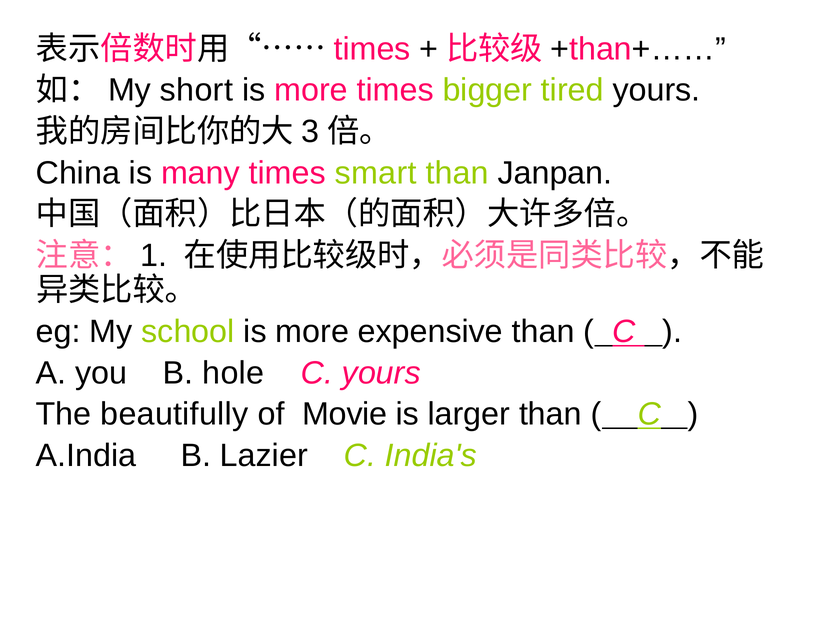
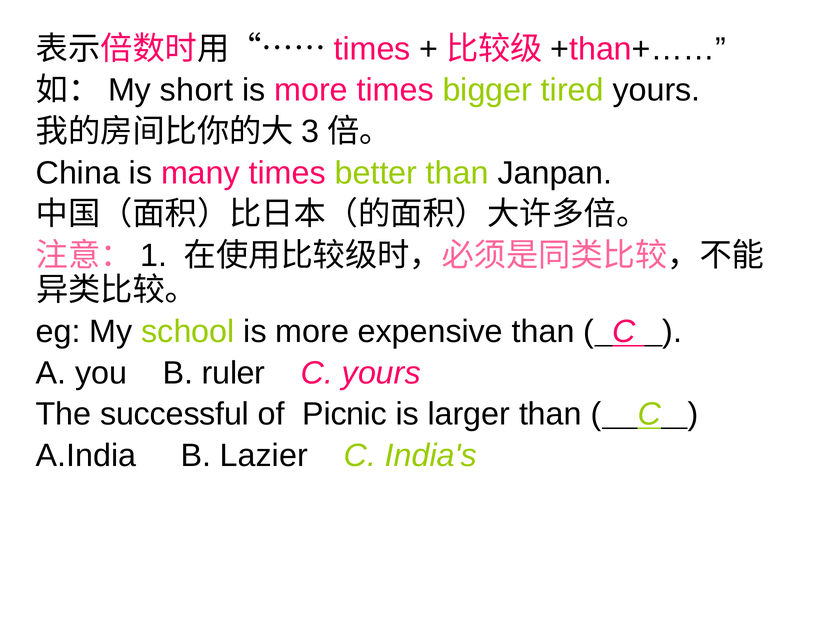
smart: smart -> better (376, 173)
hole: hole -> ruler (234, 373)
beautifully: beautifully -> successful (175, 415)
Movie: Movie -> Picnic (345, 415)
